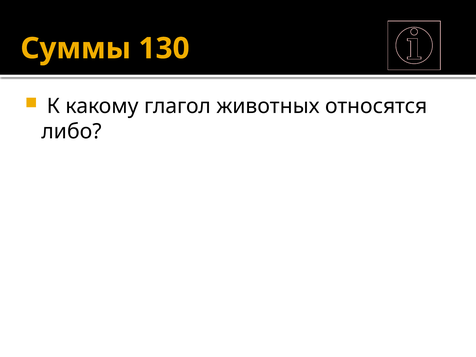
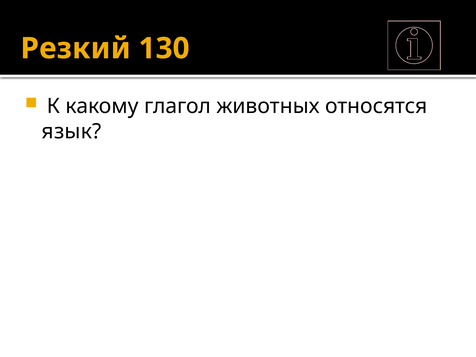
Суммы: Суммы -> Резкий (76, 48)
либо: либо -> язык (72, 132)
